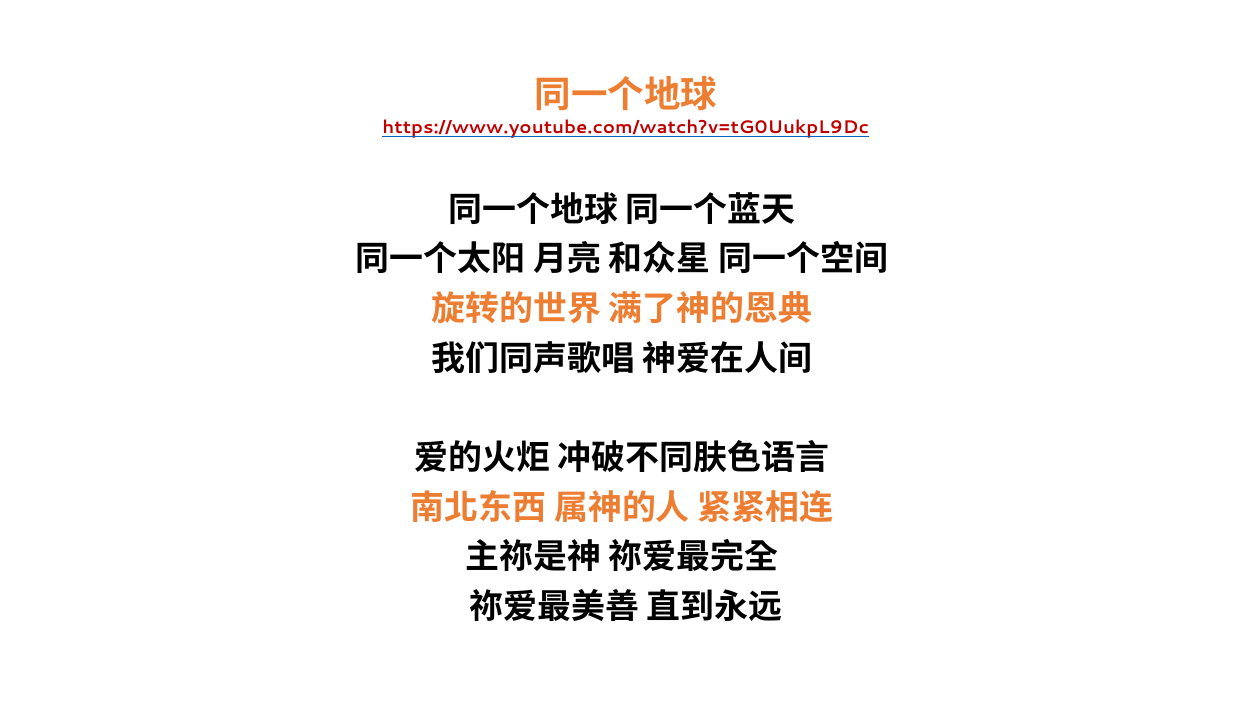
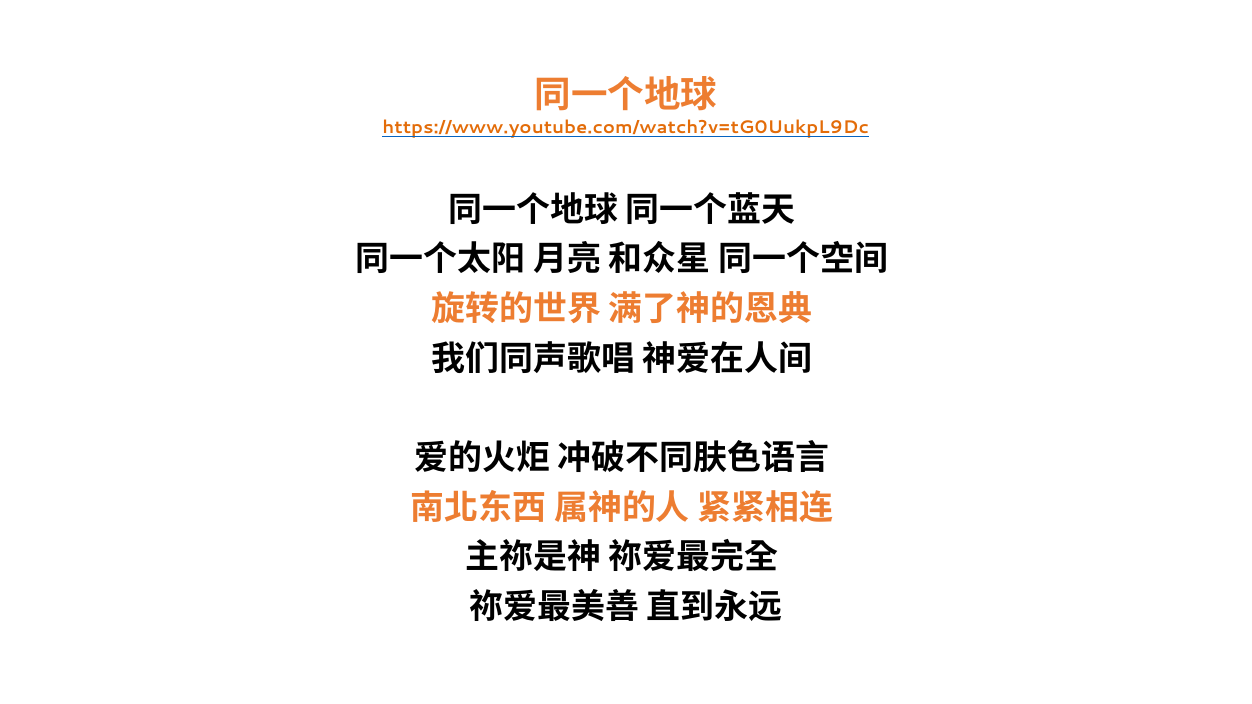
https://www.youtube.com/watch?v=tG0UukpL9Dc colour: red -> orange (626, 128)
